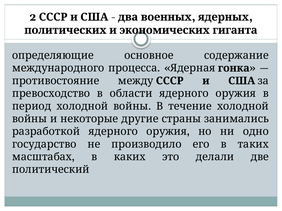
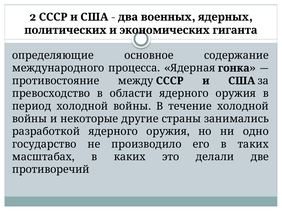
политический: политический -> противоречий (51, 170)
